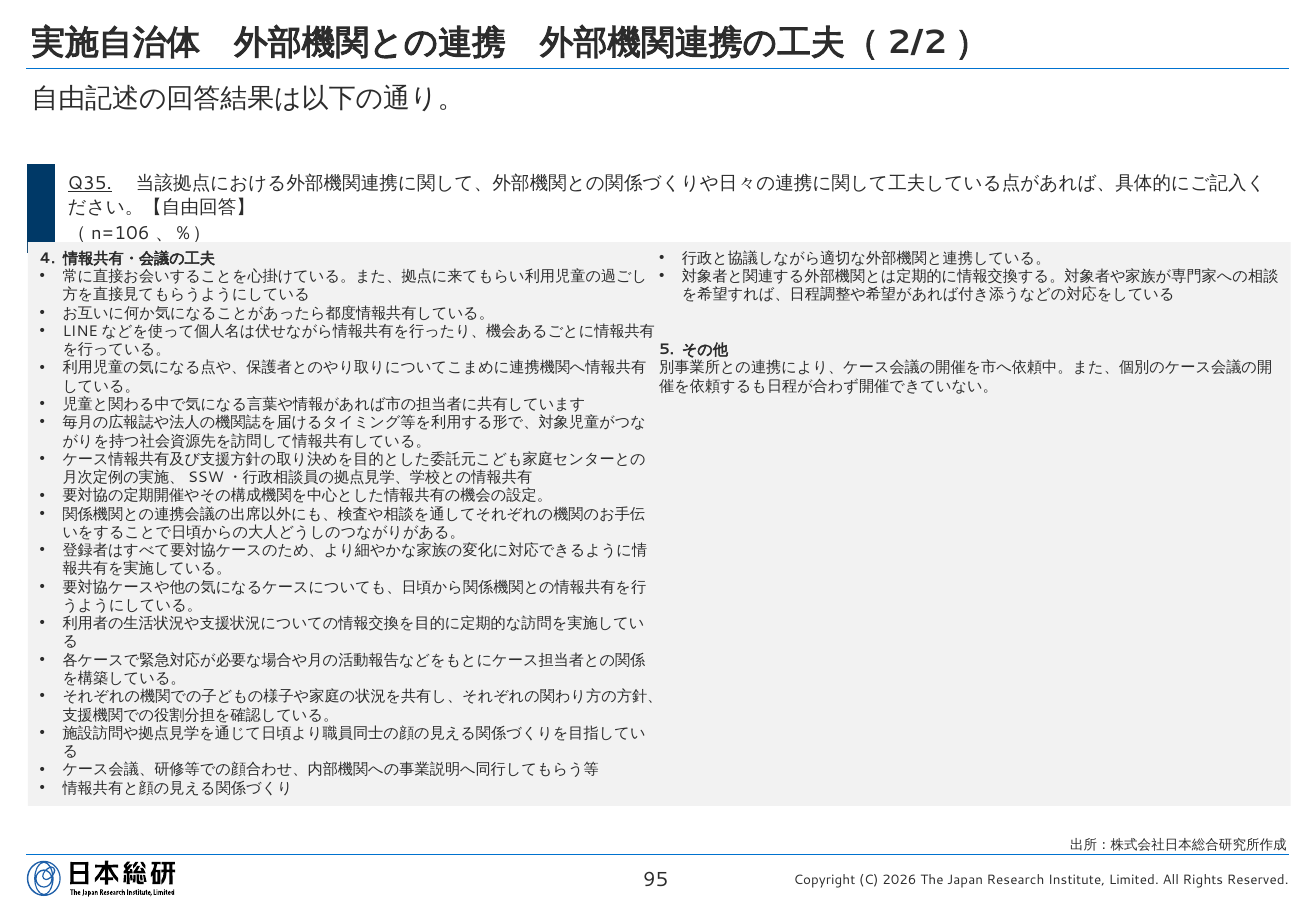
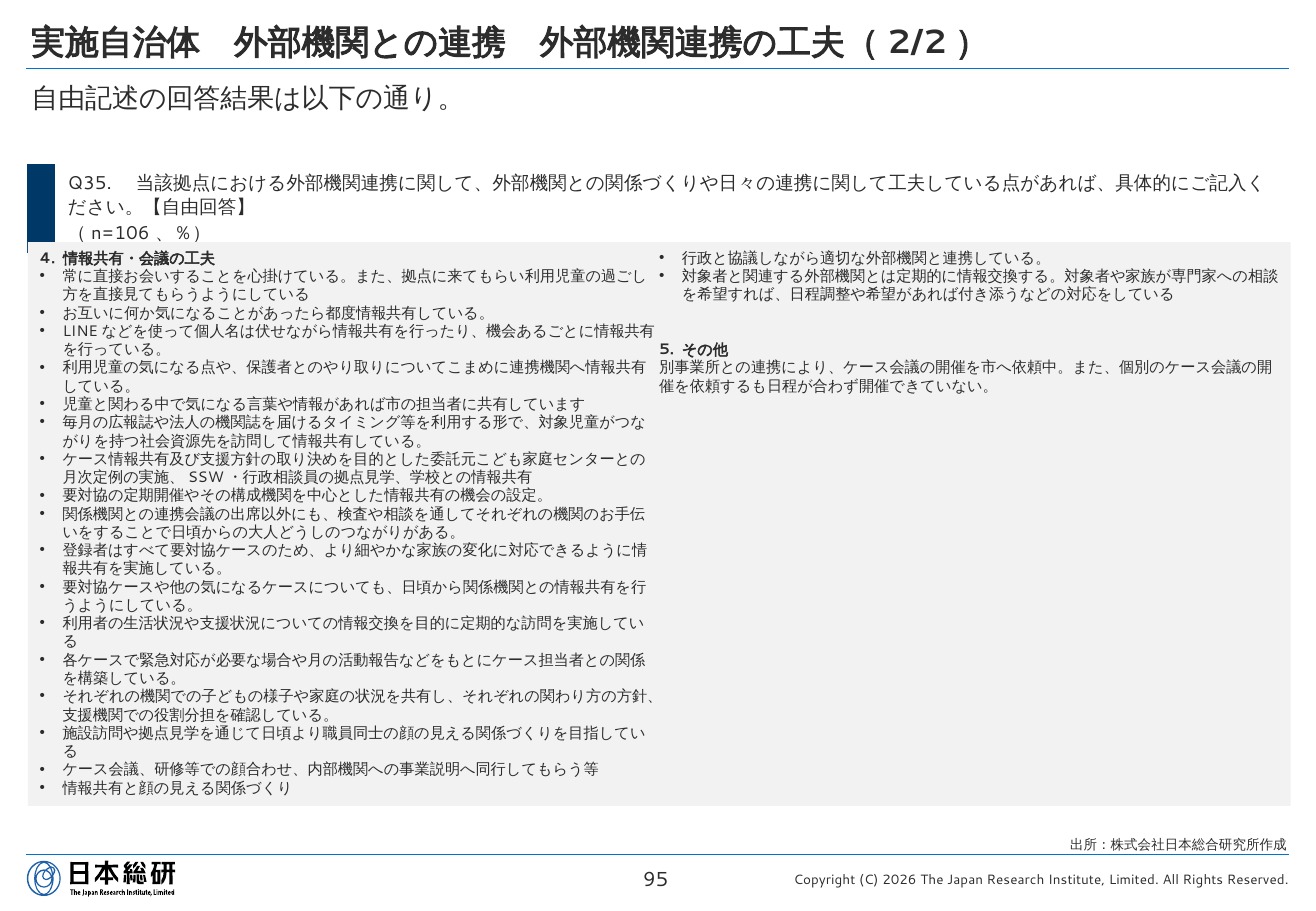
Q35 underline: present -> none (90, 184)
